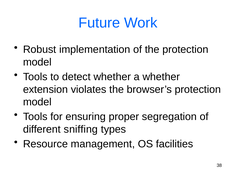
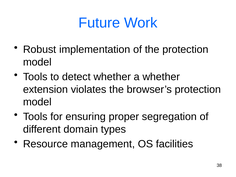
sniffing: sniffing -> domain (81, 129)
